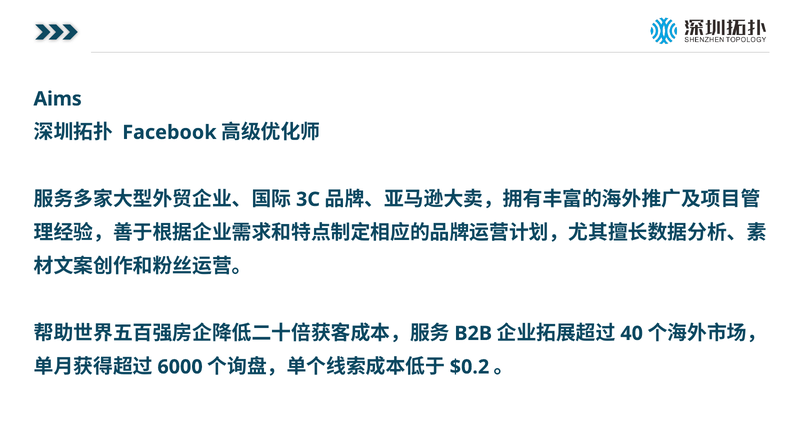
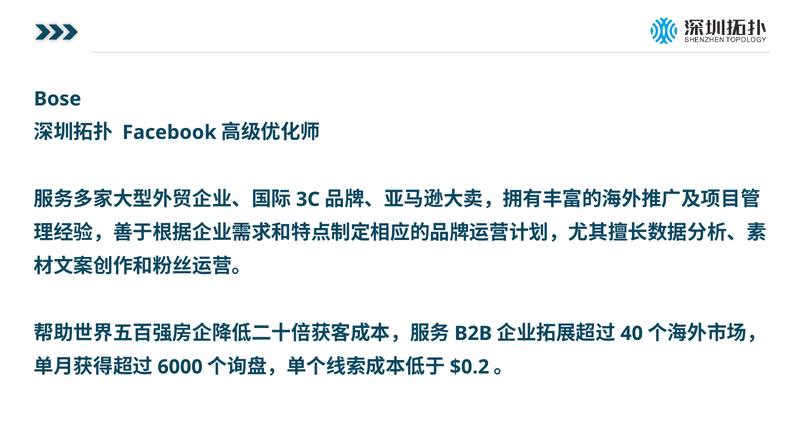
Aims: Aims -> Bose (58, 99)
